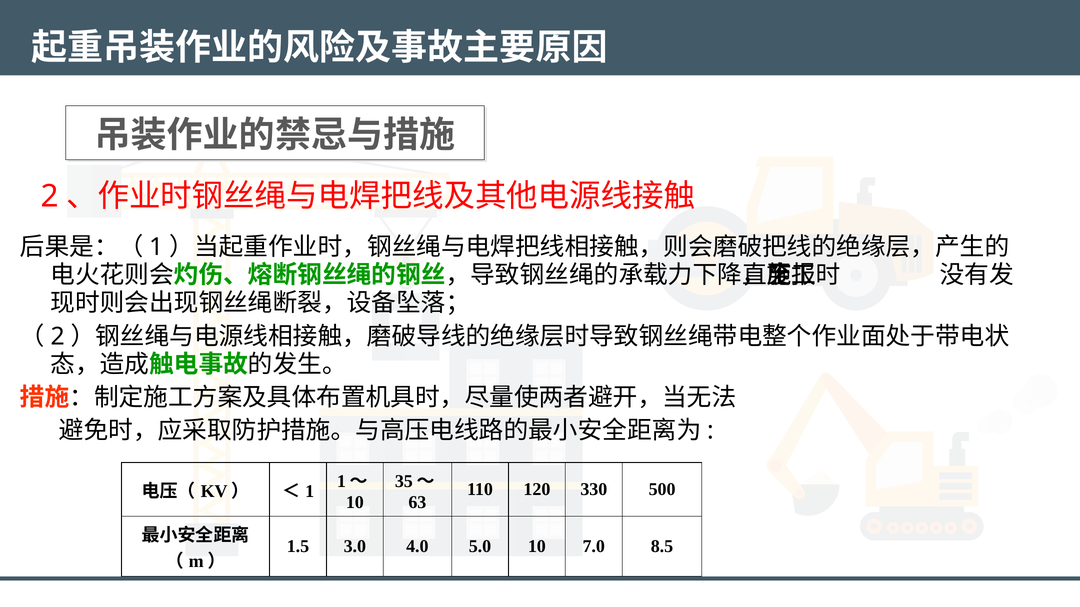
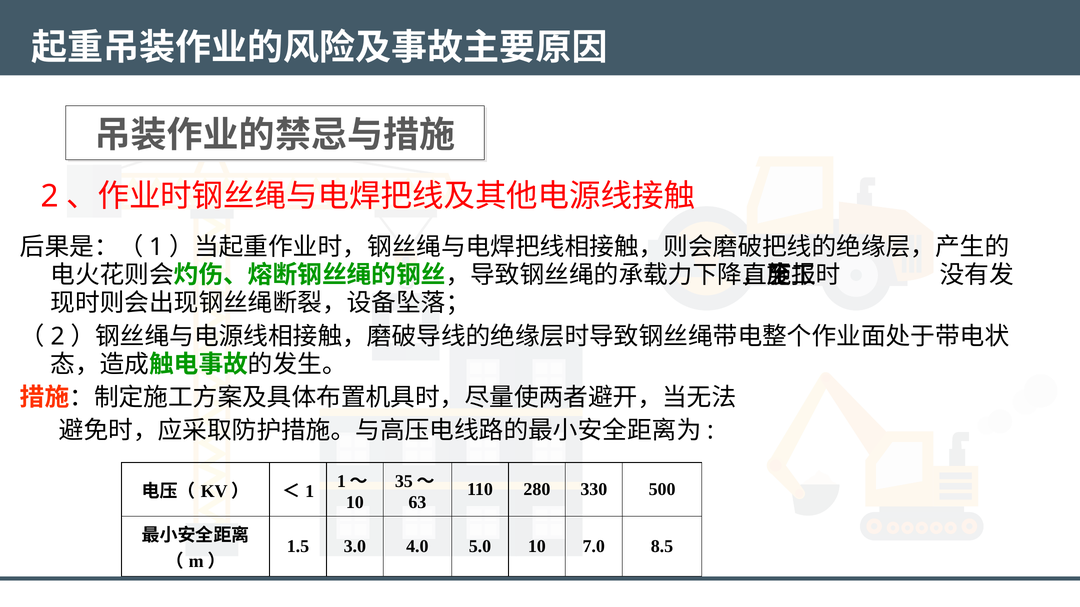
120: 120 -> 280 (537, 490)
